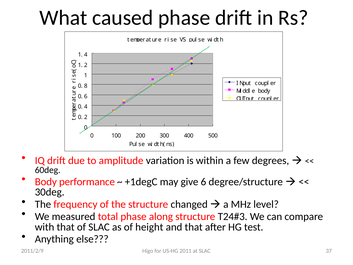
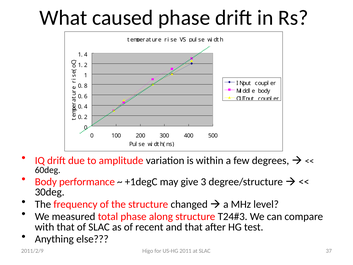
give 6: 6 -> 3 (203, 182)
height: height -> recent (149, 227)
